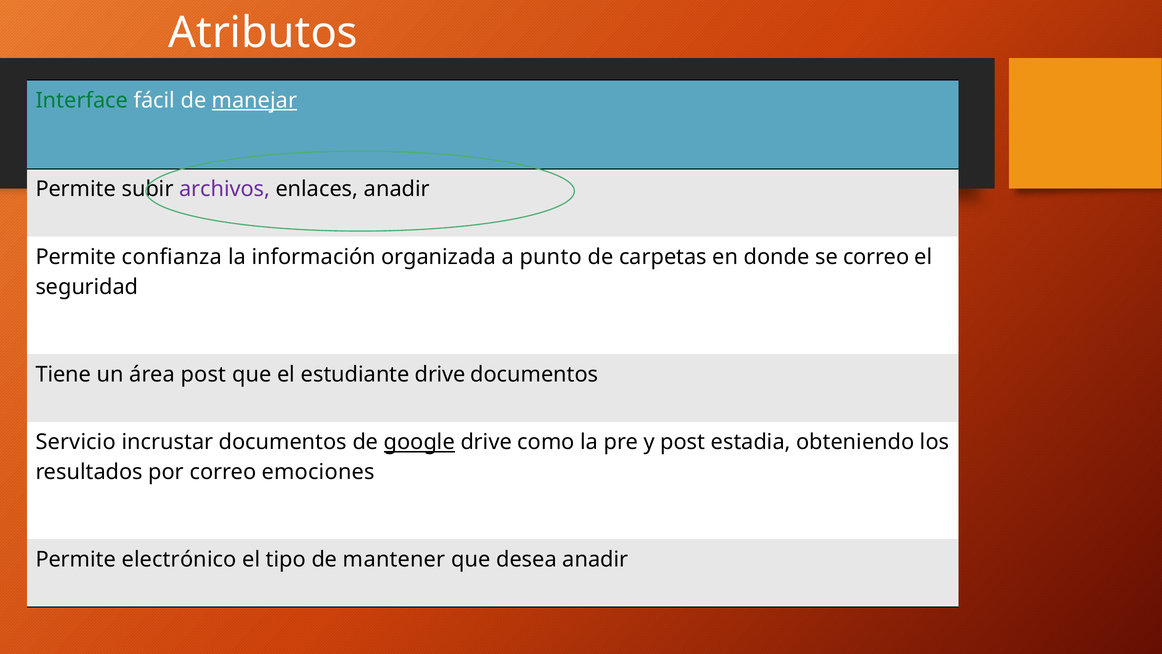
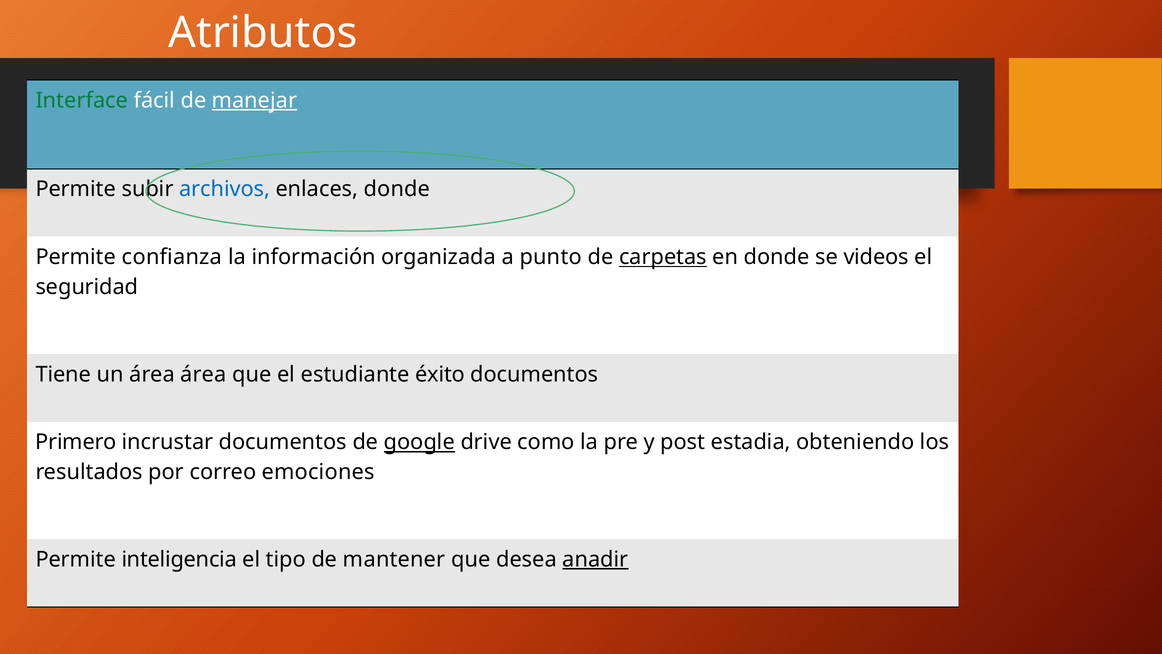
archivos colour: purple -> blue (225, 189)
enlaces anadir: anadir -> donde (397, 189)
carpetas underline: none -> present (663, 257)
se correo: correo -> videos (876, 257)
área post: post -> área (204, 374)
estudiante drive: drive -> éxito (440, 374)
Servicio: Servicio -> Primero (76, 442)
electrónico: electrónico -> inteligencia (179, 559)
anadir underline: none -> present (595, 559)
